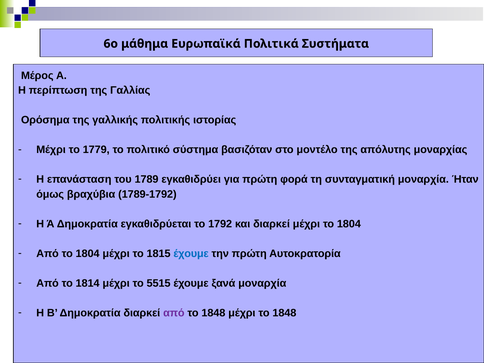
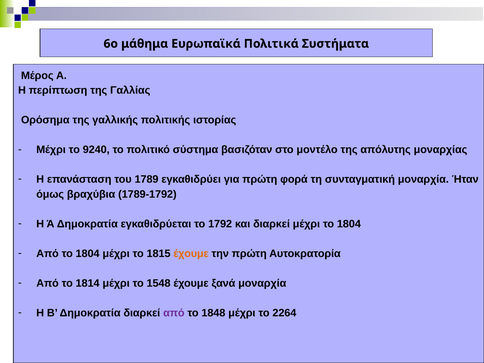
1779: 1779 -> 9240 (96, 150)
έχουμε colour: blue -> orange (191, 254)
5515: 5515 -> 1548 (159, 283)
μέχρι το 1848: 1848 -> 2264 (284, 313)
